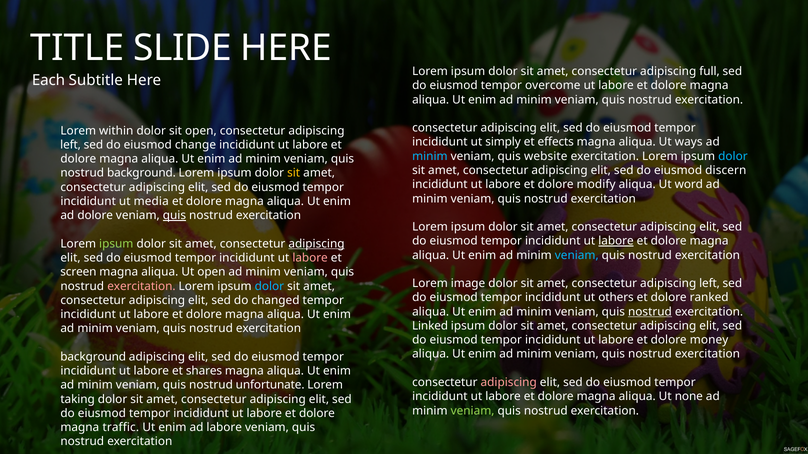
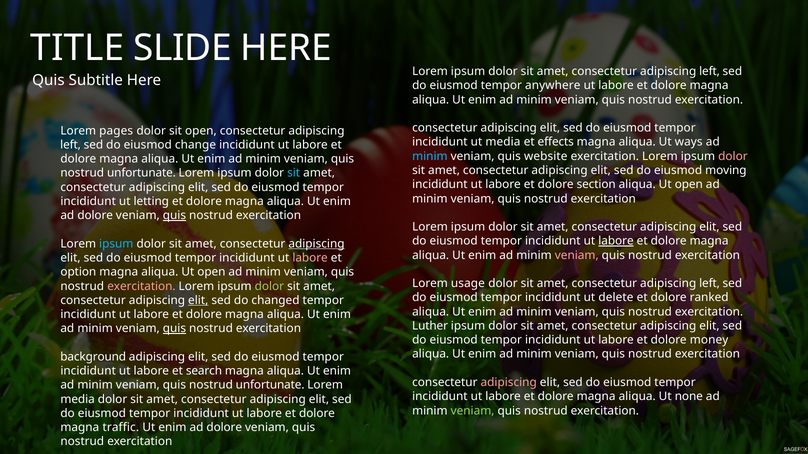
full: full -> left (710, 72)
Each: Each -> Quis (48, 80)
overcome: overcome -> anywhere (553, 86)
within: within -> pages (116, 131)
ut simply: simply -> media (503, 142)
dolor colour: light blue -> pink (733, 156)
discern: discern -> moving (726, 171)
background: background -> unfortunate (141, 173)
sit colour: yellow -> light blue (294, 173)
modify: modify -> section (596, 185)
word: word -> open (689, 185)
media: media -> letting (151, 202)
ipsum colour: light green -> light blue (116, 244)
veniam colour: light blue -> pink (577, 255)
screen: screen -> option (78, 272)
image: image -> usage (468, 284)
dolor colour: light blue -> light green (269, 286)
others: others -> delete (616, 298)
elit underline: none -> present (198, 301)
nostrud underline: present -> none (650, 312)
Linked: Linked -> Luther (430, 326)
quis underline: none -> present (174, 329)
shares: shares -> search (204, 371)
taking: taking -> media (78, 400)
labore: labore -> dolore (224, 428)
